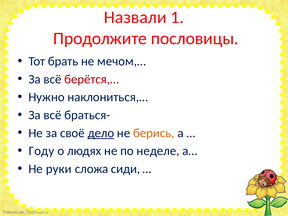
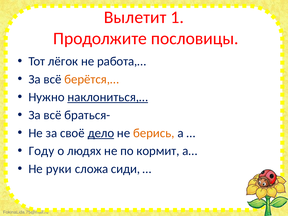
Назвали: Назвали -> Вылетит (135, 17)
брать: брать -> лёгок (63, 61)
мечом,…: мечом,… -> работа,… (122, 61)
берётся,… colour: red -> orange (92, 79)
наклониться,… underline: none -> present (108, 97)
неделе: неделе -> кормит (158, 151)
